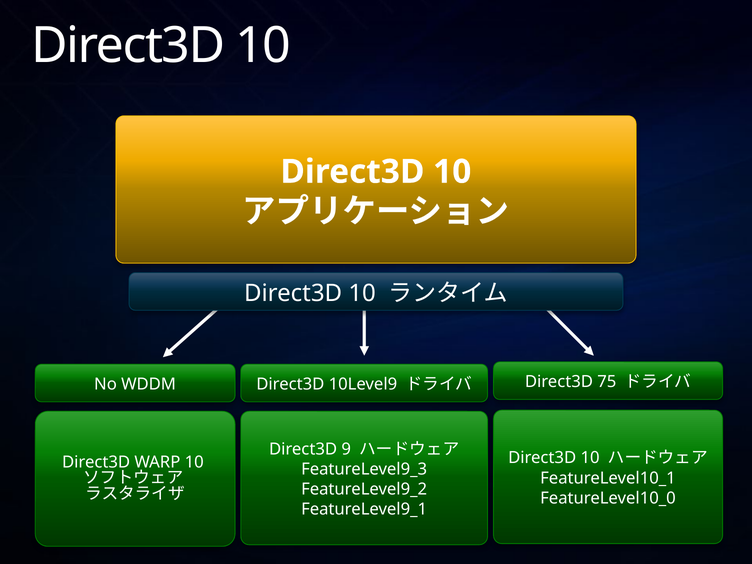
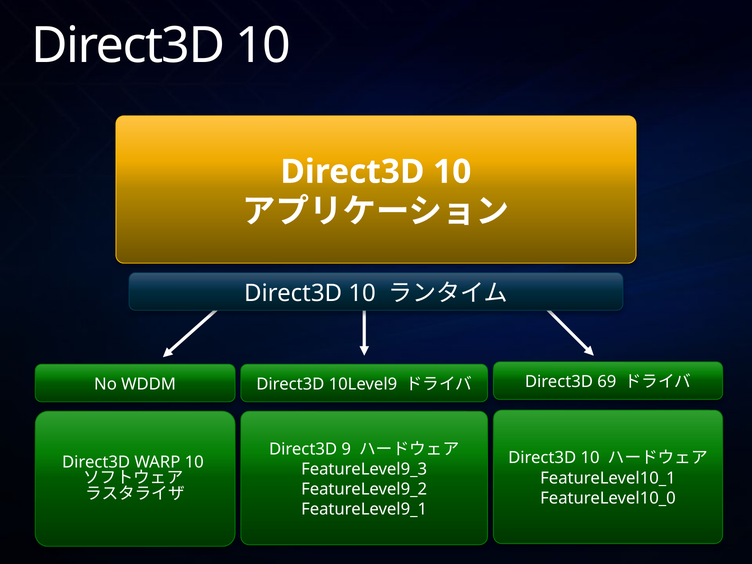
75: 75 -> 69 (607, 382)
